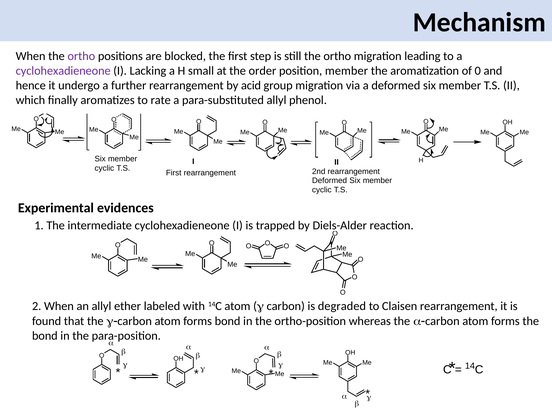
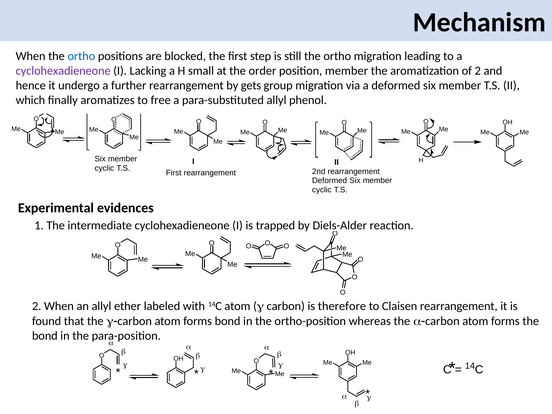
ortho colour: purple -> blue (81, 56)
of 0: 0 -> 2 (478, 71)
acid: acid -> gets (251, 86)
rate: rate -> free (161, 100)
degraded: degraded -> therefore (342, 306)
